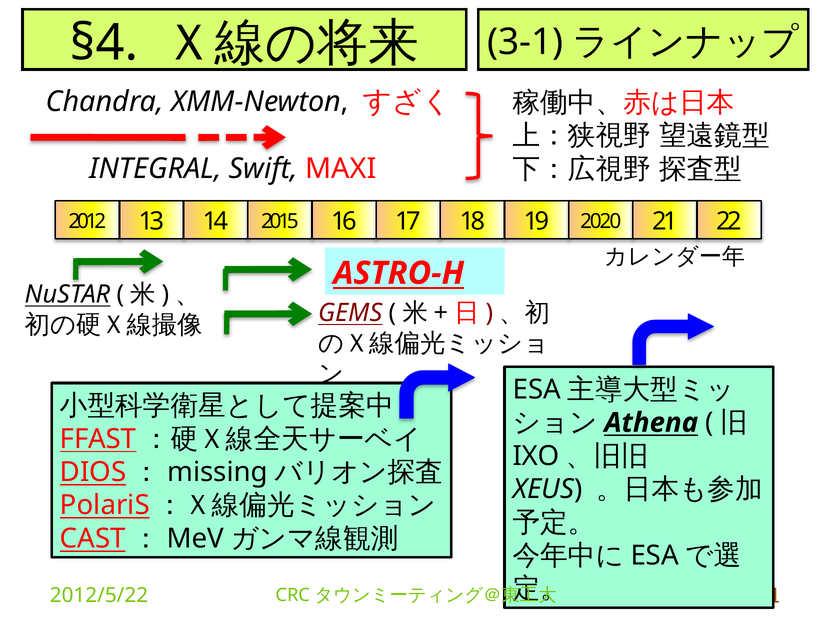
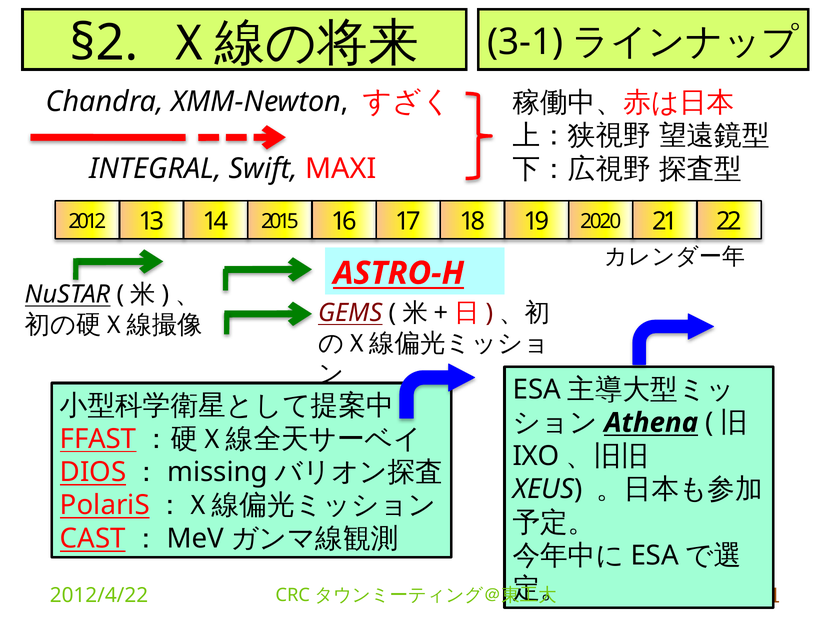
§4: §4 -> §2 (104, 43)
2012/5/22: 2012/5/22 -> 2012/4/22 (99, 595)
